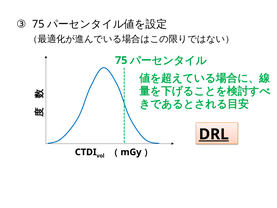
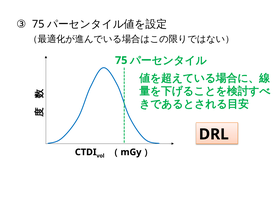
DRL underline: present -> none (214, 134)
